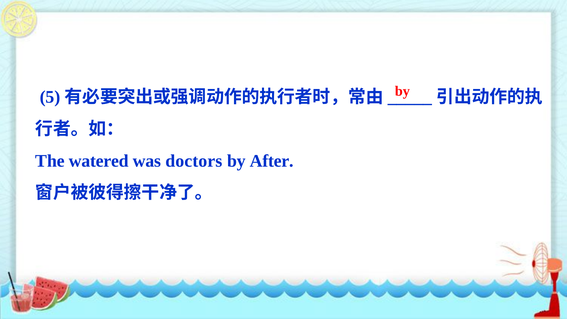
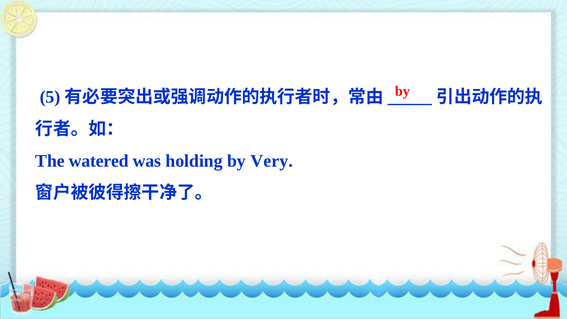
doctors: doctors -> holding (194, 161)
After: After -> Very (272, 161)
